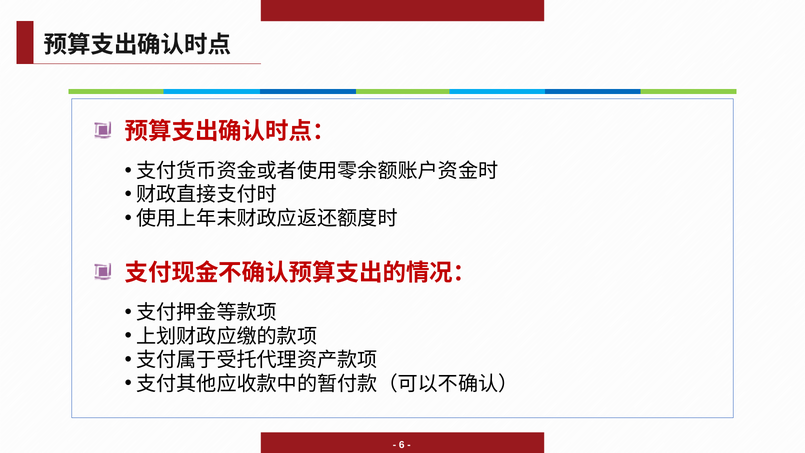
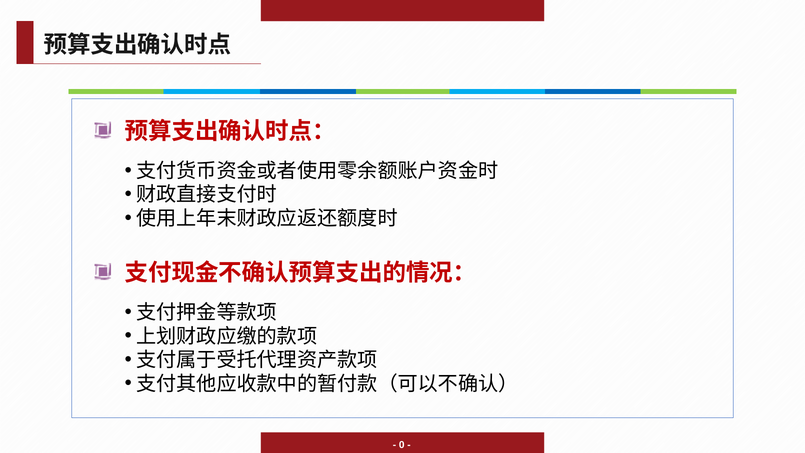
6: 6 -> 0 (402, 445)
